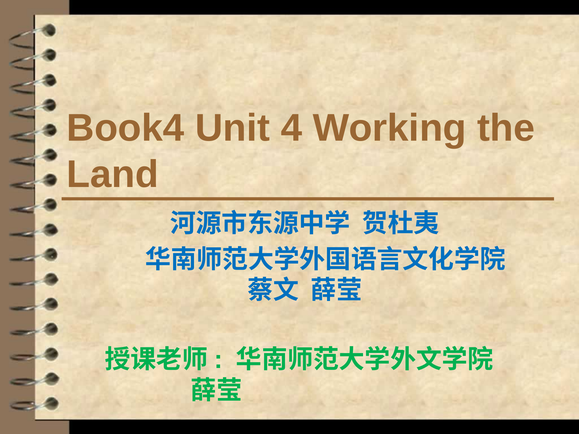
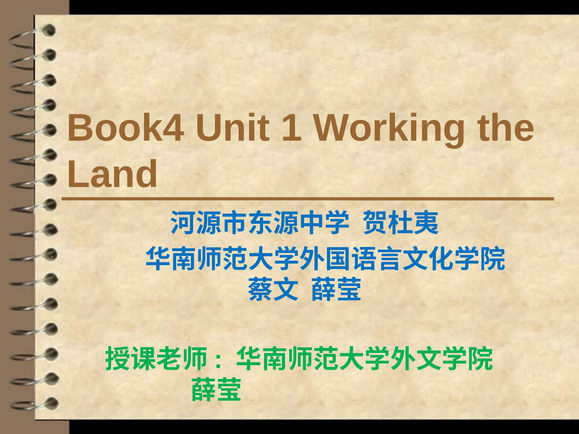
4: 4 -> 1 (291, 128)
